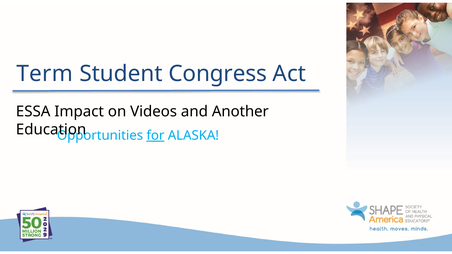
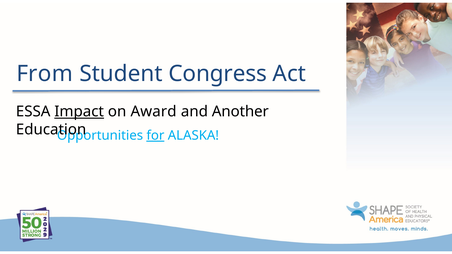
Term: Term -> From (45, 74)
Impact underline: none -> present (79, 112)
Videos: Videos -> Award (154, 112)
